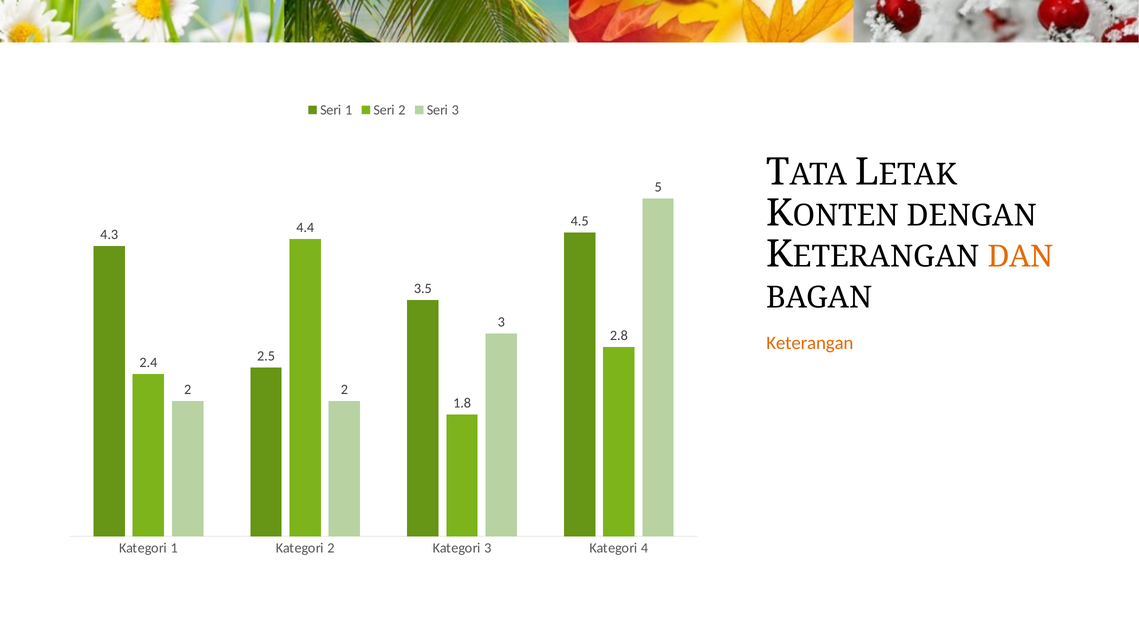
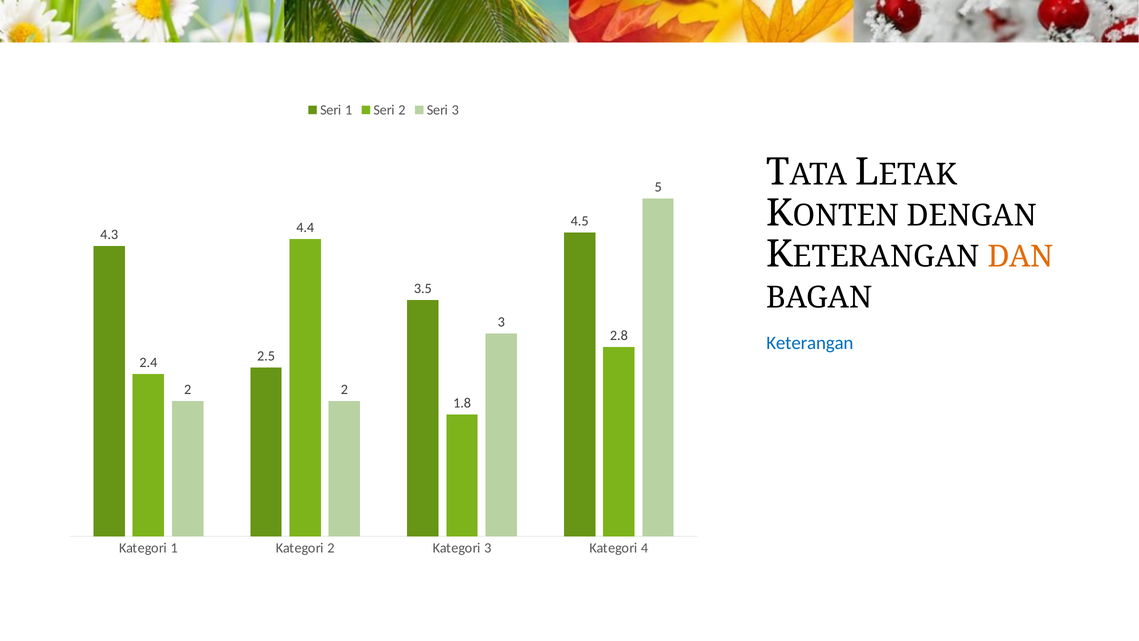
Keterangan colour: orange -> blue (810, 343)
